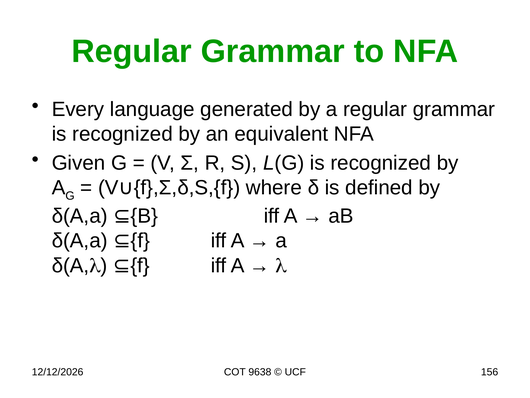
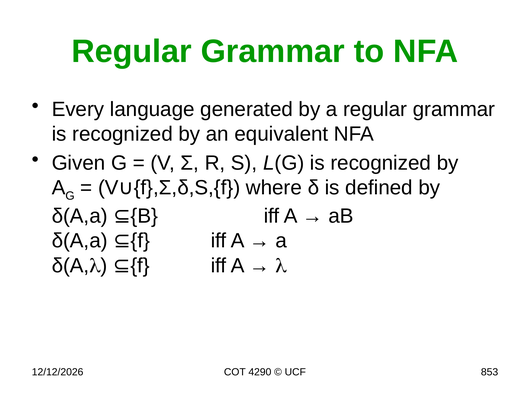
9638: 9638 -> 4290 (260, 372)
156: 156 -> 853 (490, 372)
